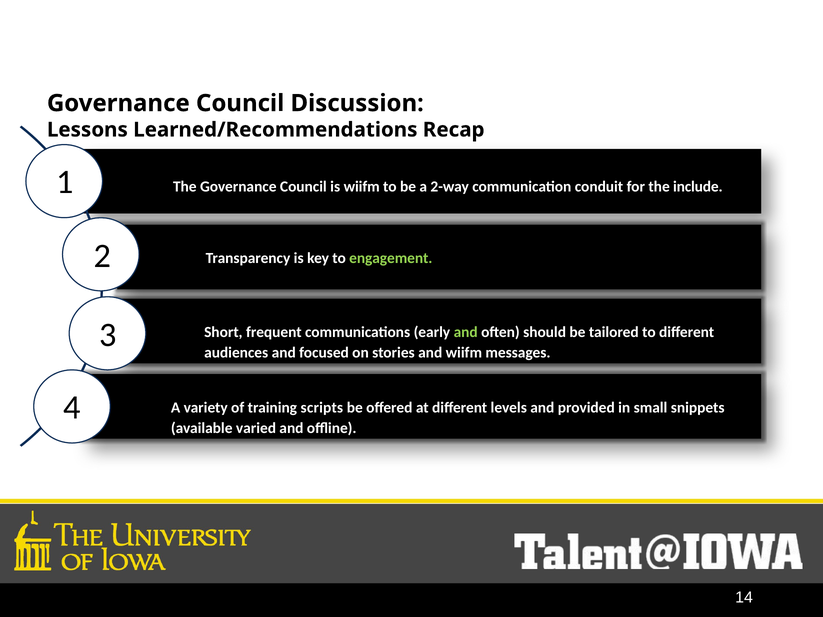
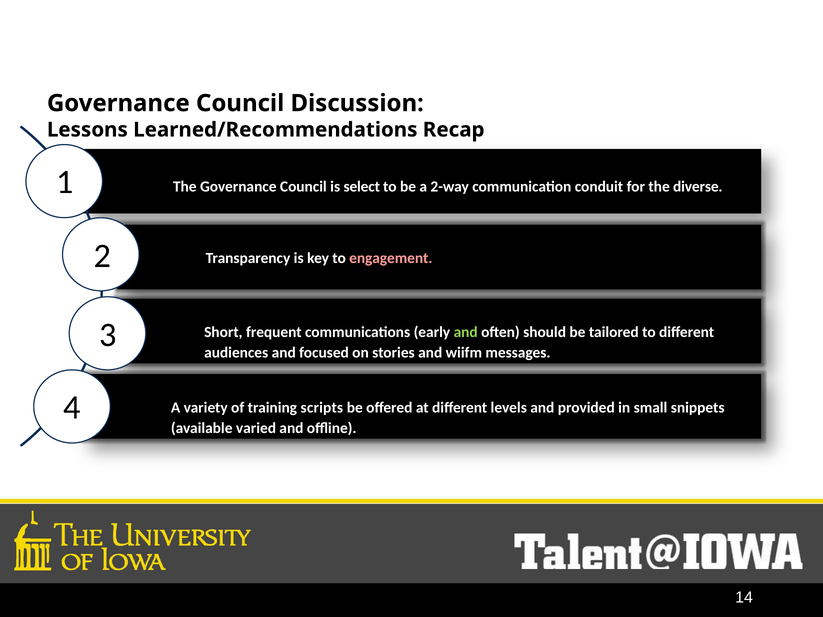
is wiifm: wiifm -> select (362, 187)
include: include -> diverse (698, 187)
engagement colour: light green -> pink (391, 258)
